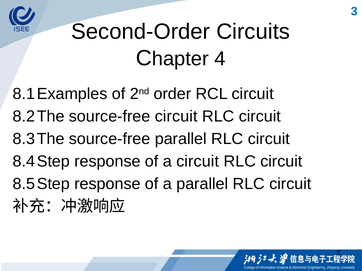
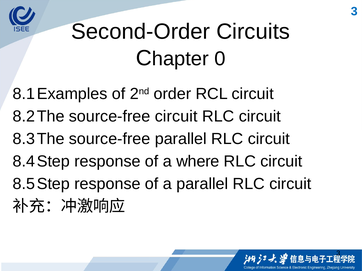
4: 4 -> 0 (220, 59)
a circuit: circuit -> where (198, 162)
